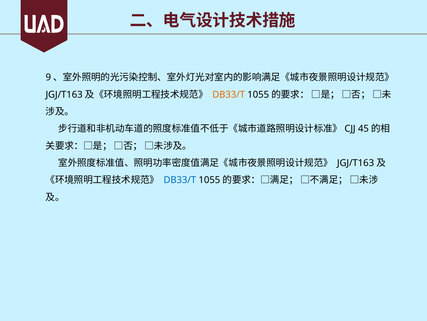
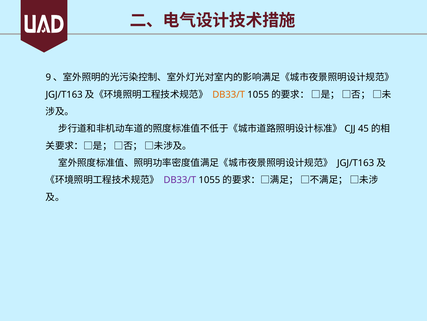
DB33/T colour: blue -> purple (180, 180)
